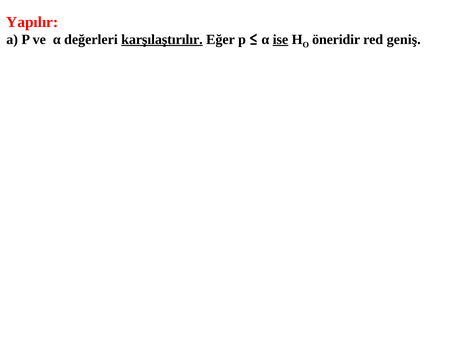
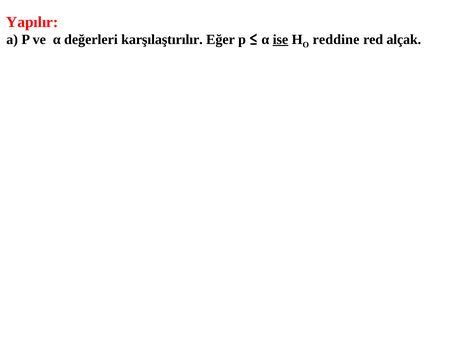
karşılaştırılır underline: present -> none (162, 39)
öneridir: öneridir -> reddine (336, 39)
geniş: geniş -> alçak (404, 39)
